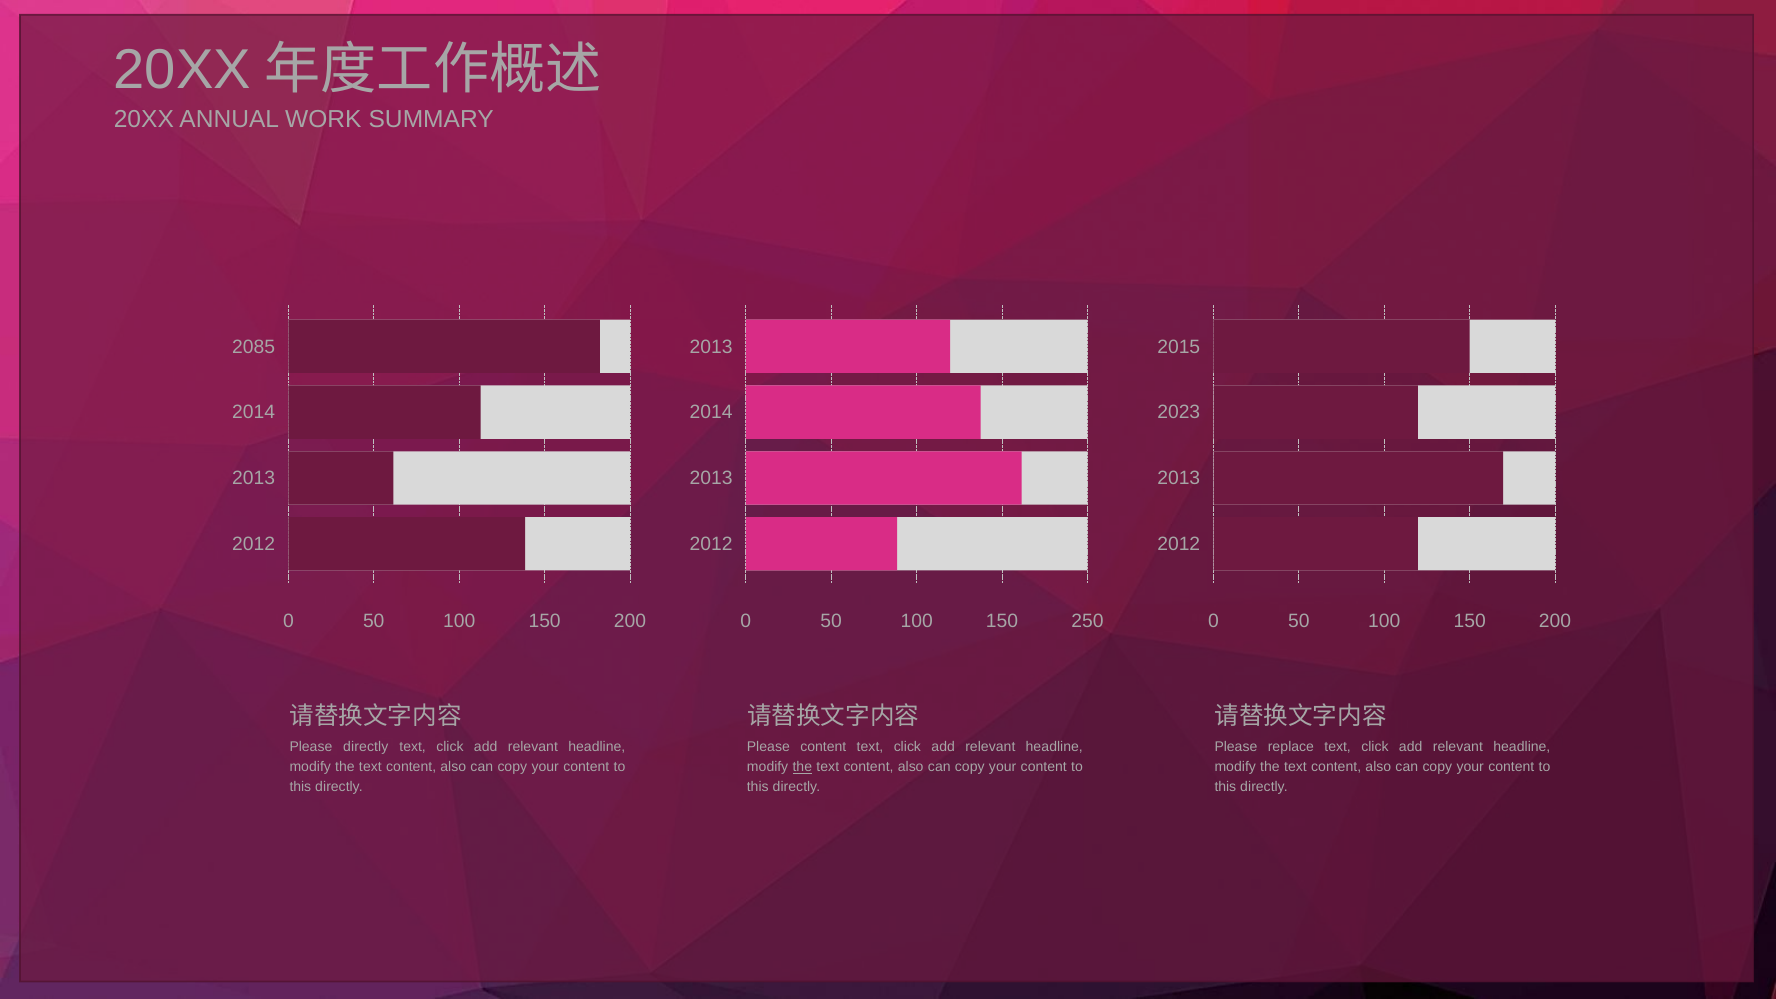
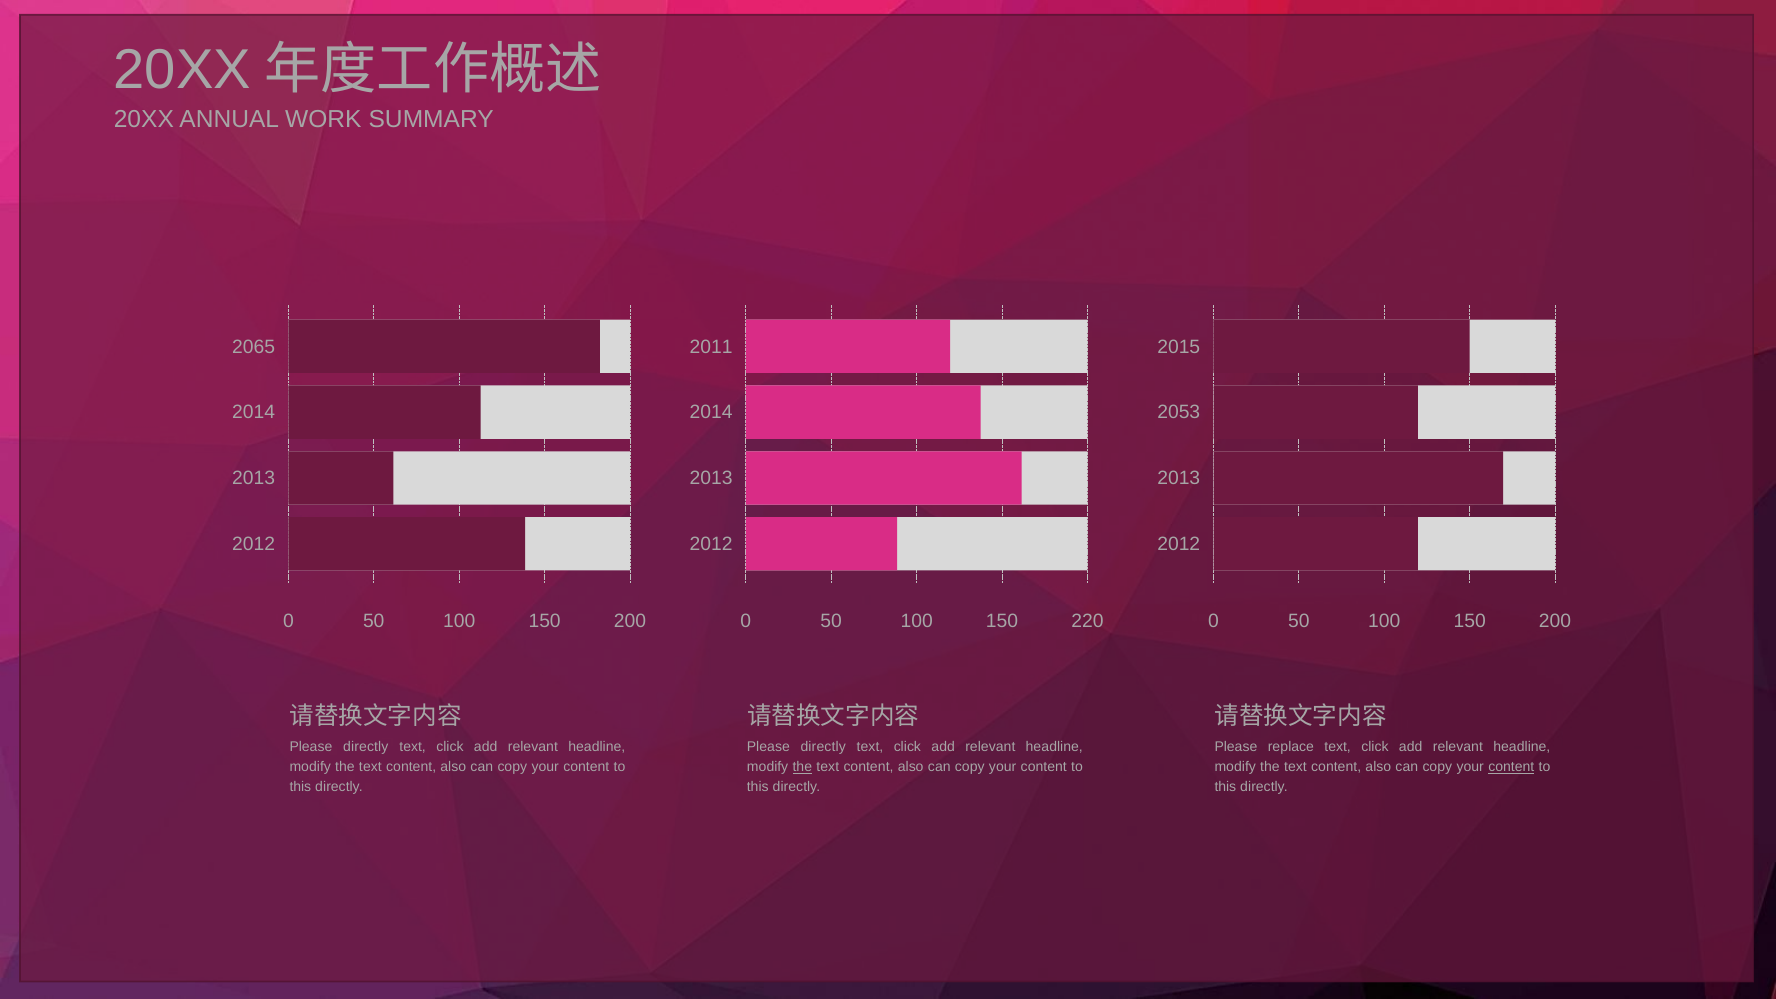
2085: 2085 -> 2065 (254, 347)
2013: 2013 -> 2011 (711, 347)
2023: 2023 -> 2053 (1179, 413)
250: 250 -> 220 (1087, 621)
content: content -> directly (823, 747)
content underline: none -> present (1511, 767)
